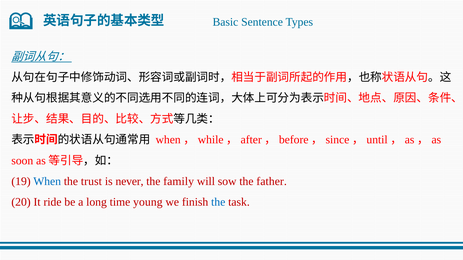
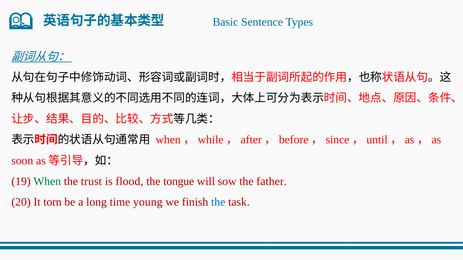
When colour: blue -> green (47, 182)
never: never -> flood (129, 182)
family: family -> tongue (179, 182)
ride: ride -> torn (53, 203)
